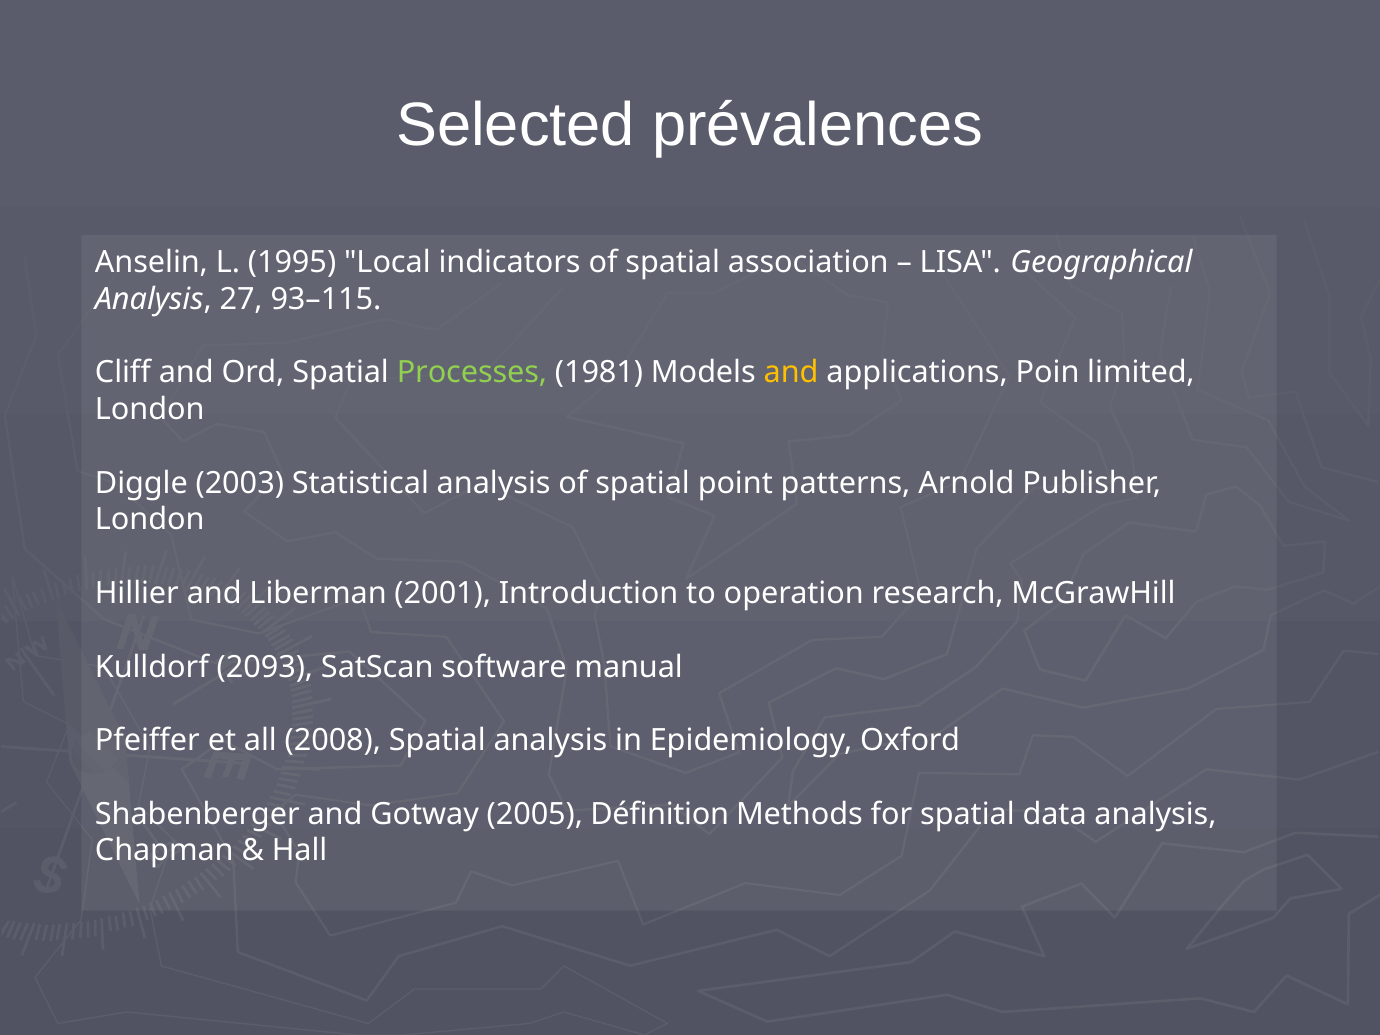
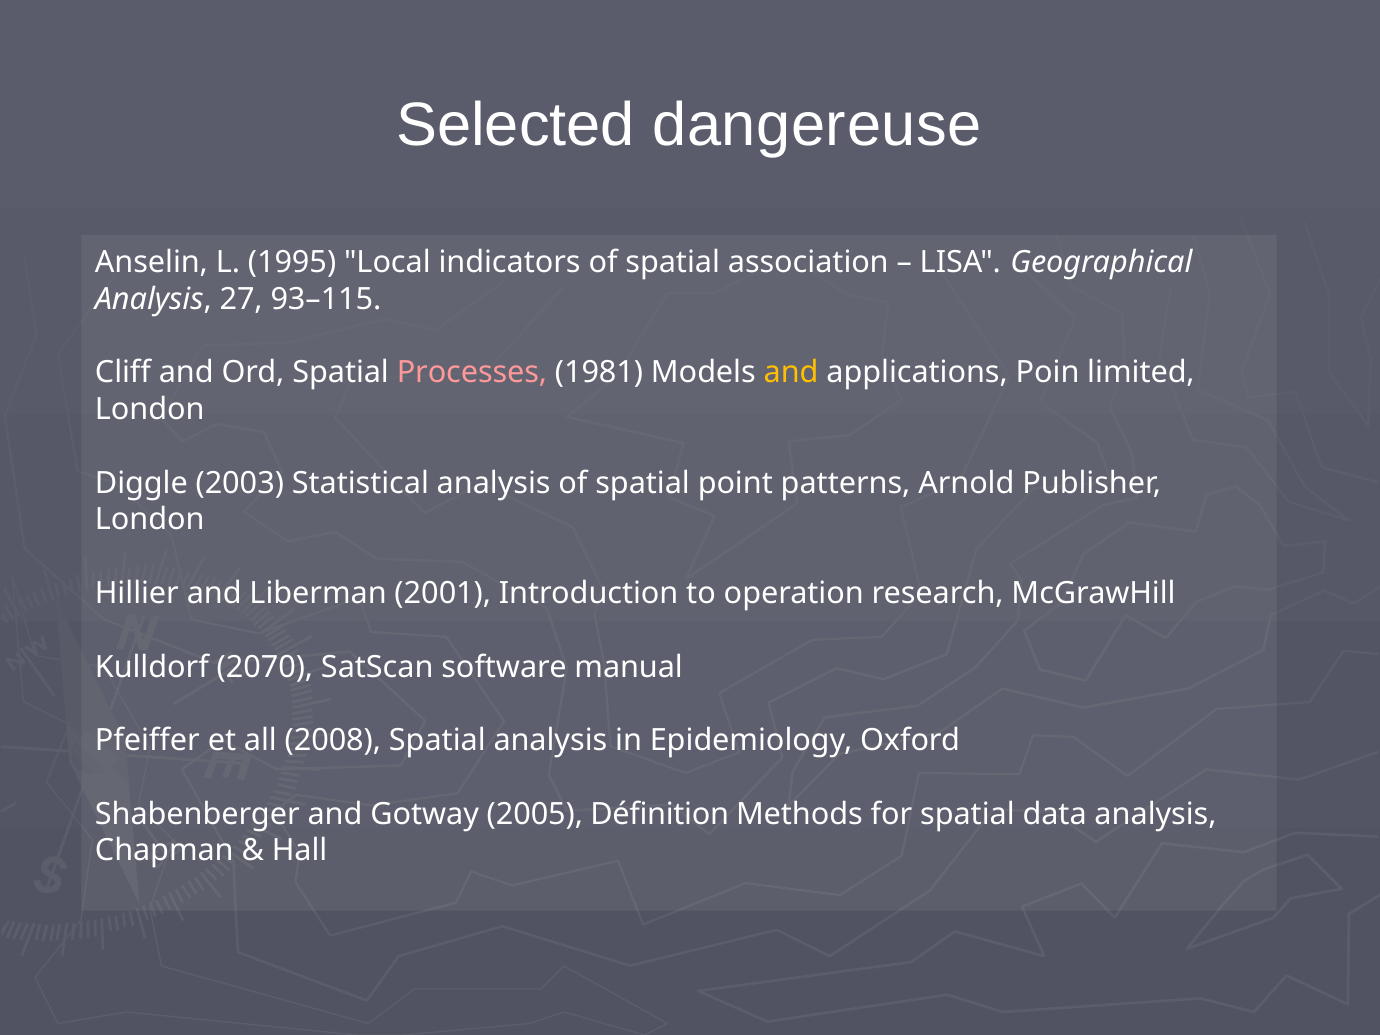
prévalences: prévalences -> dangereuse (817, 125)
Processes colour: light green -> pink (472, 373)
2093: 2093 -> 2070 (265, 667)
